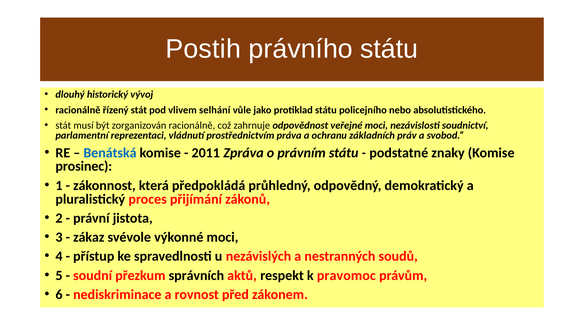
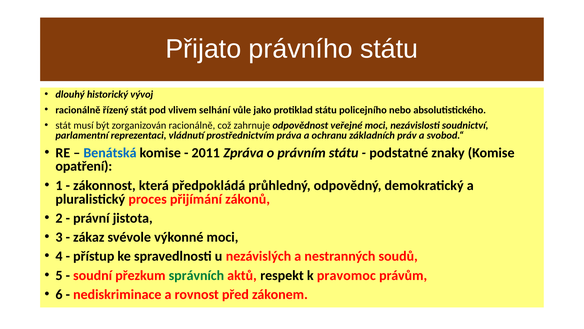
Postih: Postih -> Přijato (203, 49)
prosinec: prosinec -> opatření (84, 166)
správních colour: black -> green (196, 275)
